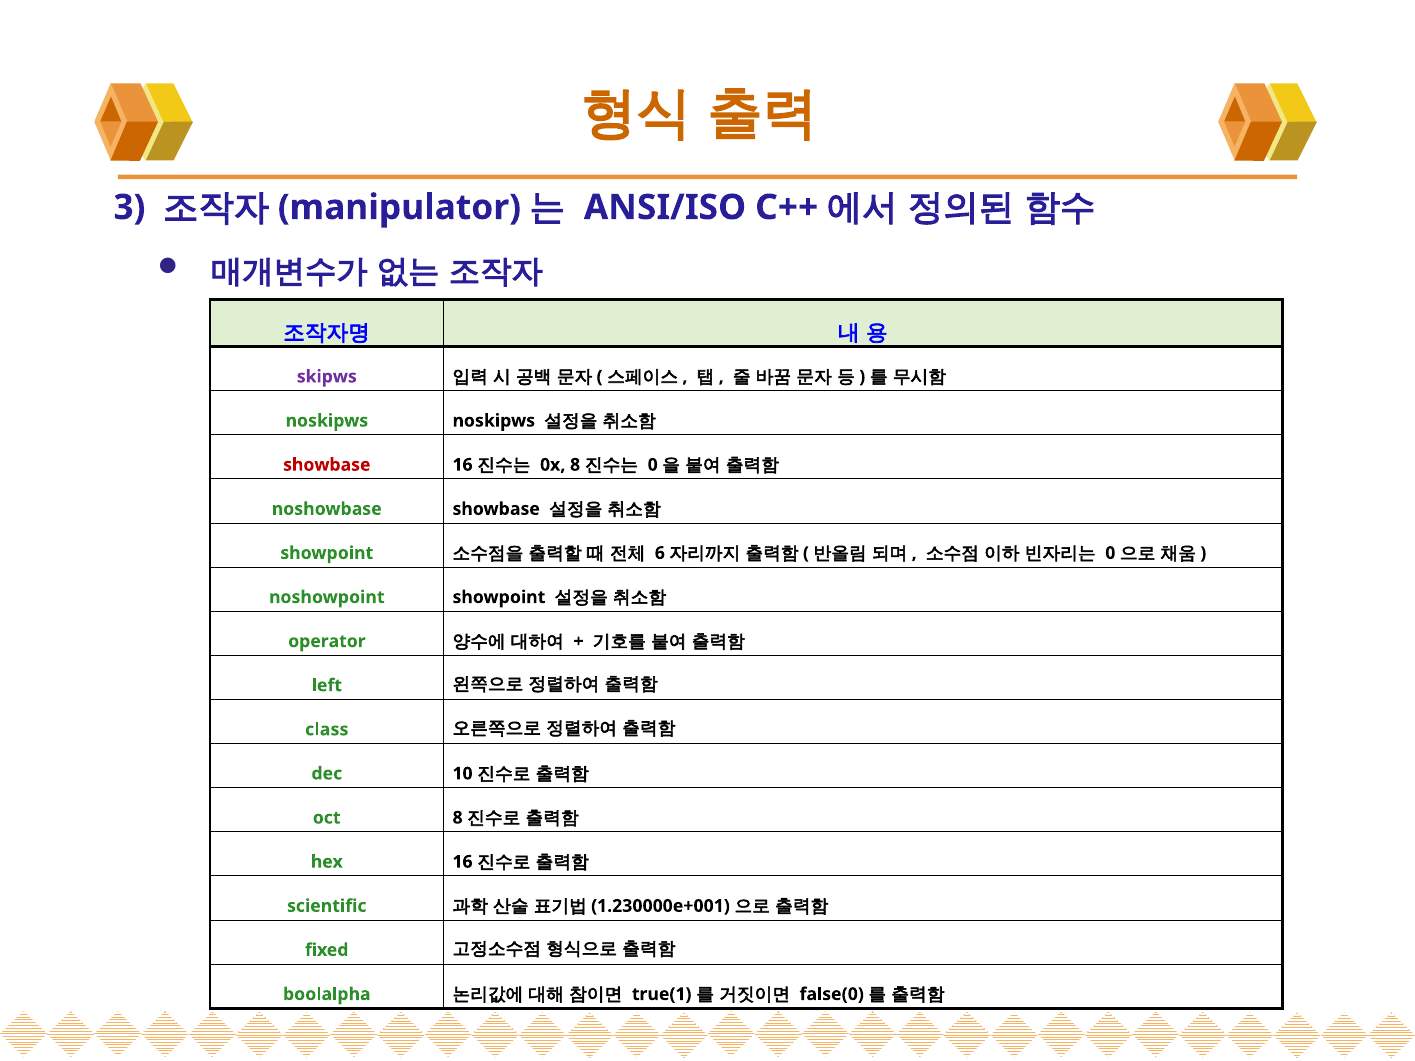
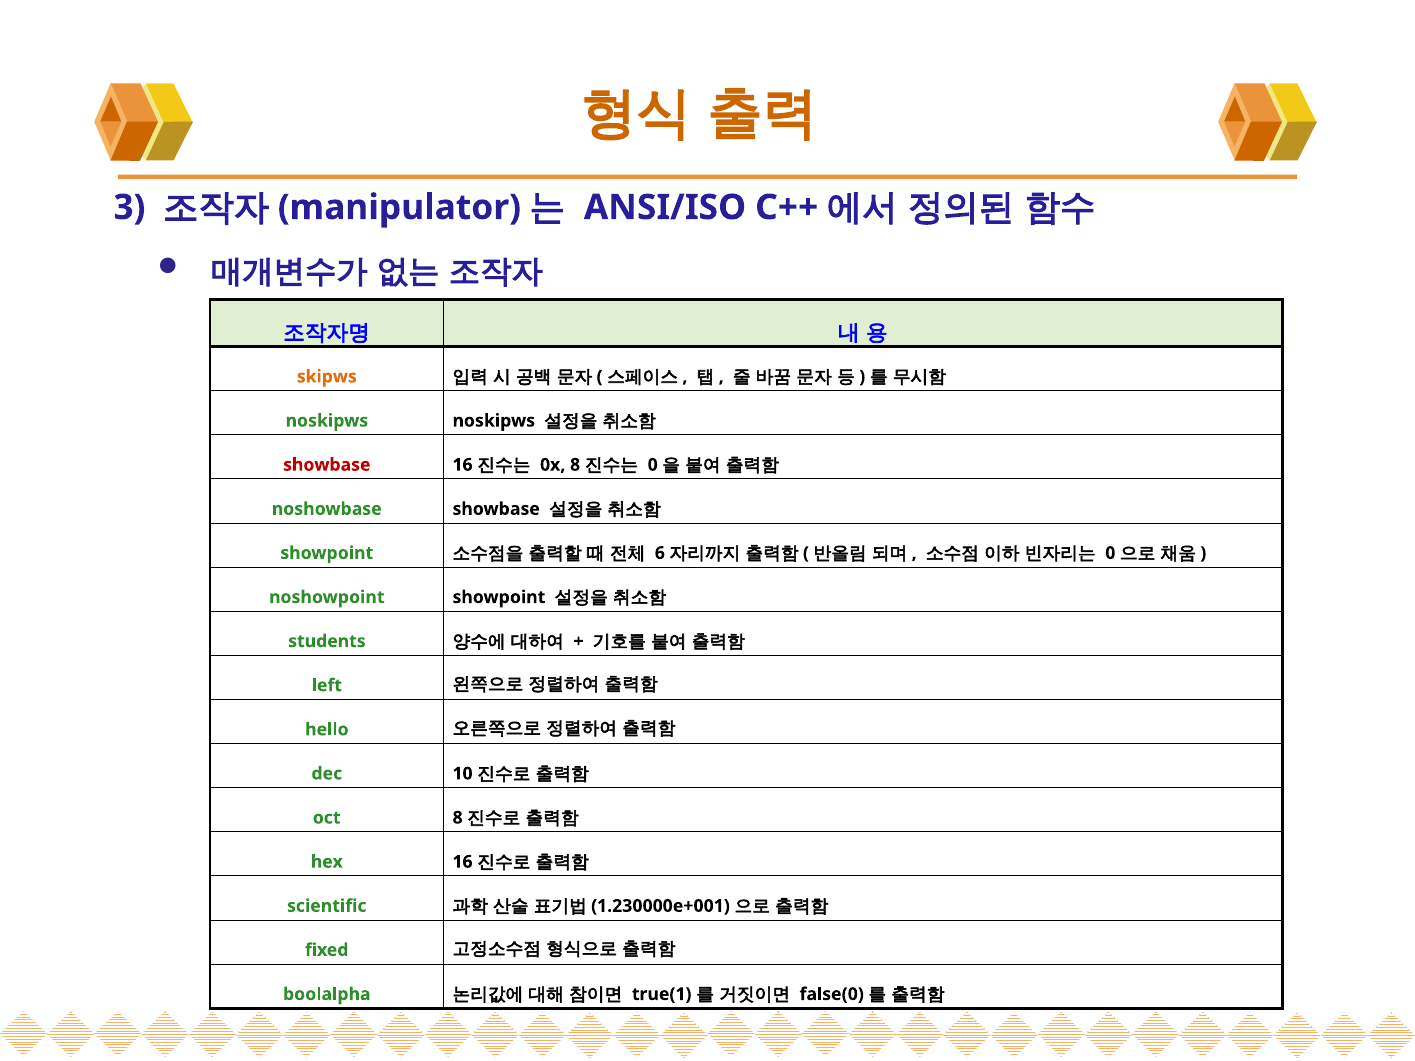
skipws colour: purple -> orange (327, 377)
operator: operator -> students (327, 641)
class: class -> hello (327, 730)
